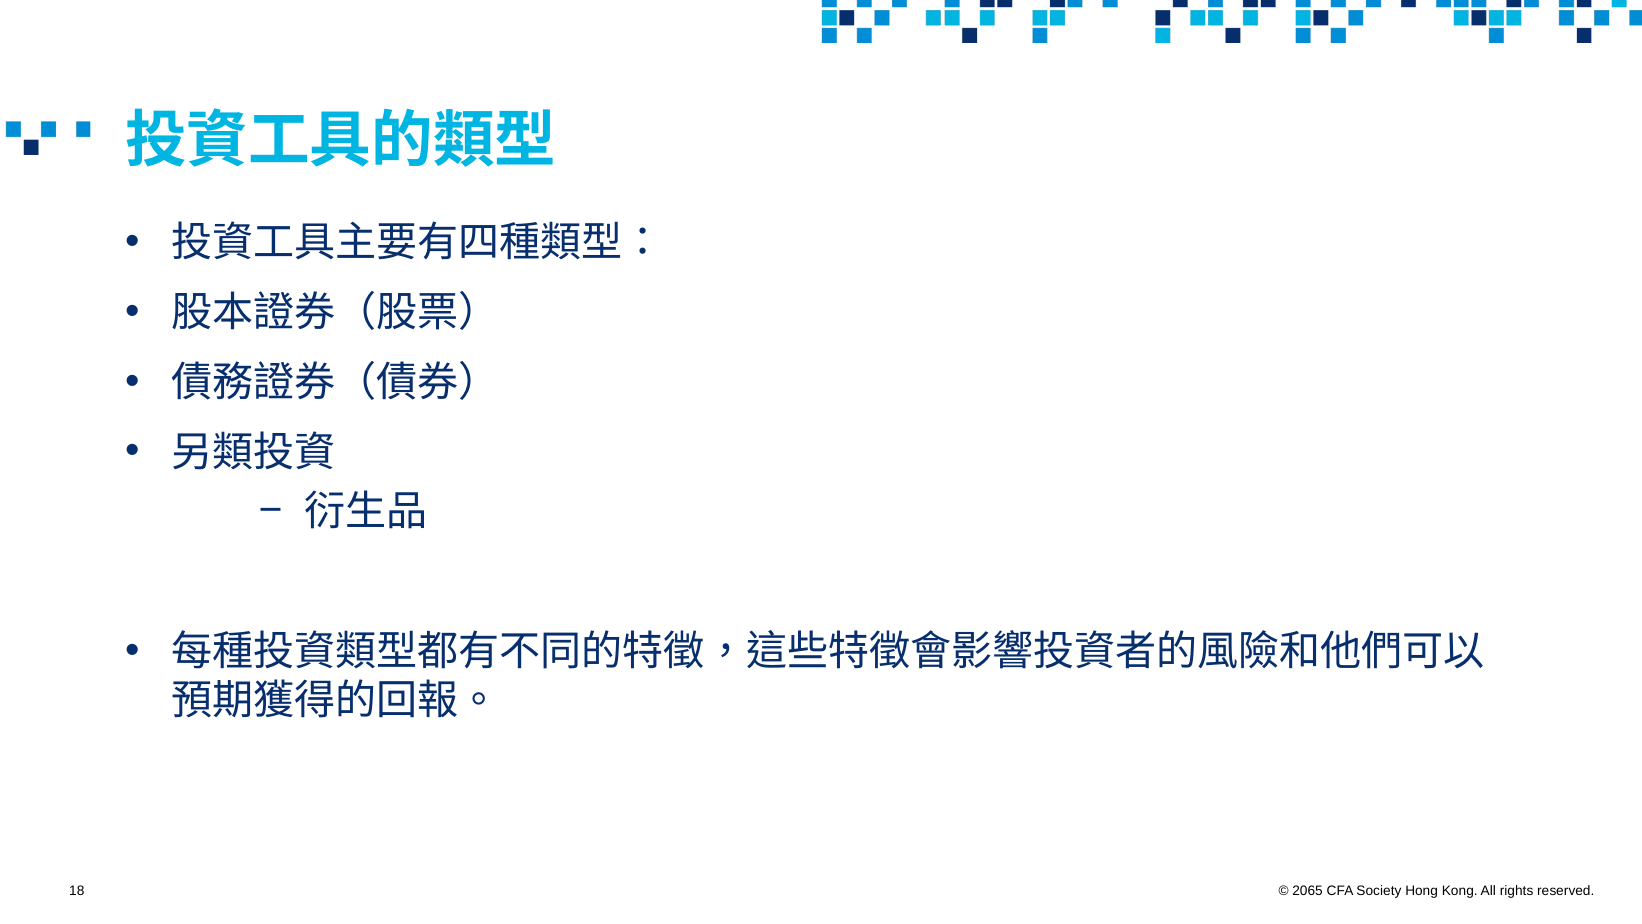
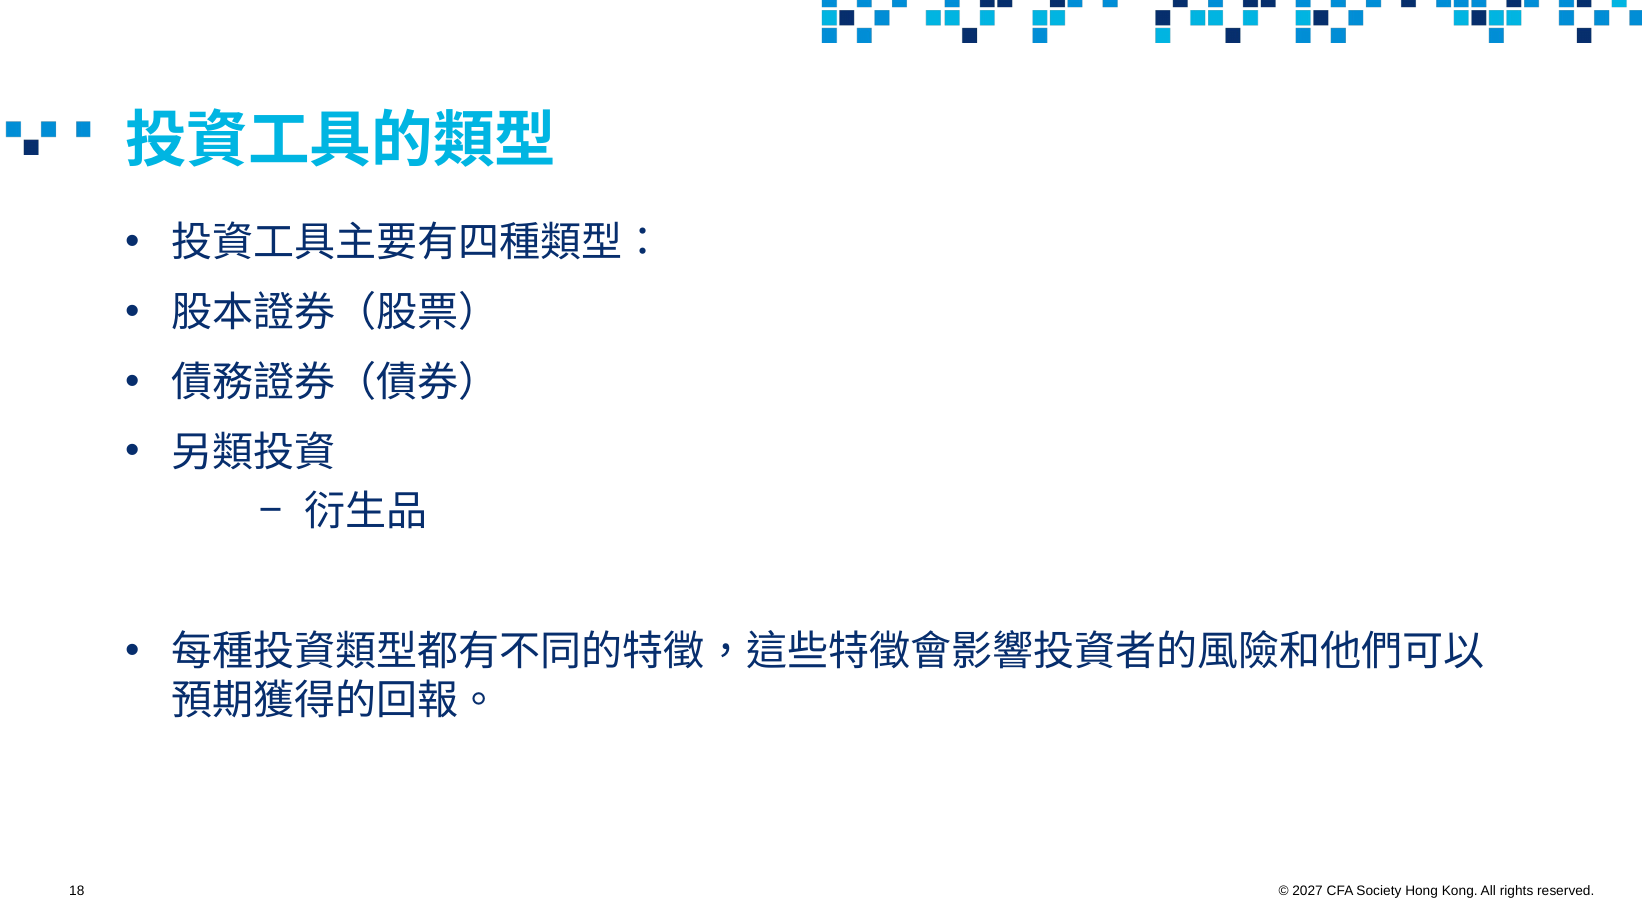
2065: 2065 -> 2027 (1308, 891)
